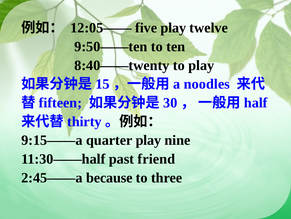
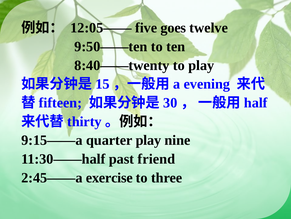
five play: play -> goes (173, 28)
noodles: noodles -> evening (207, 84)
because: because -> exercise (109, 177)
